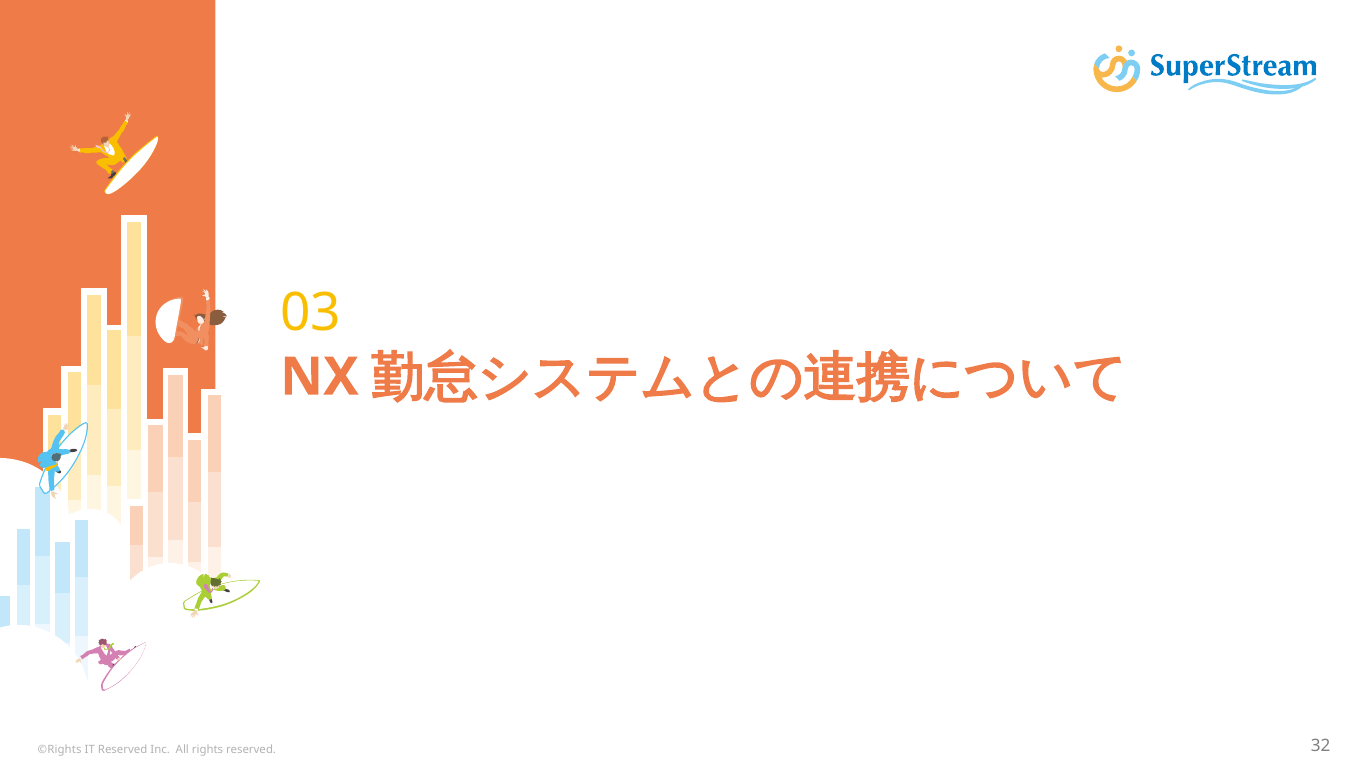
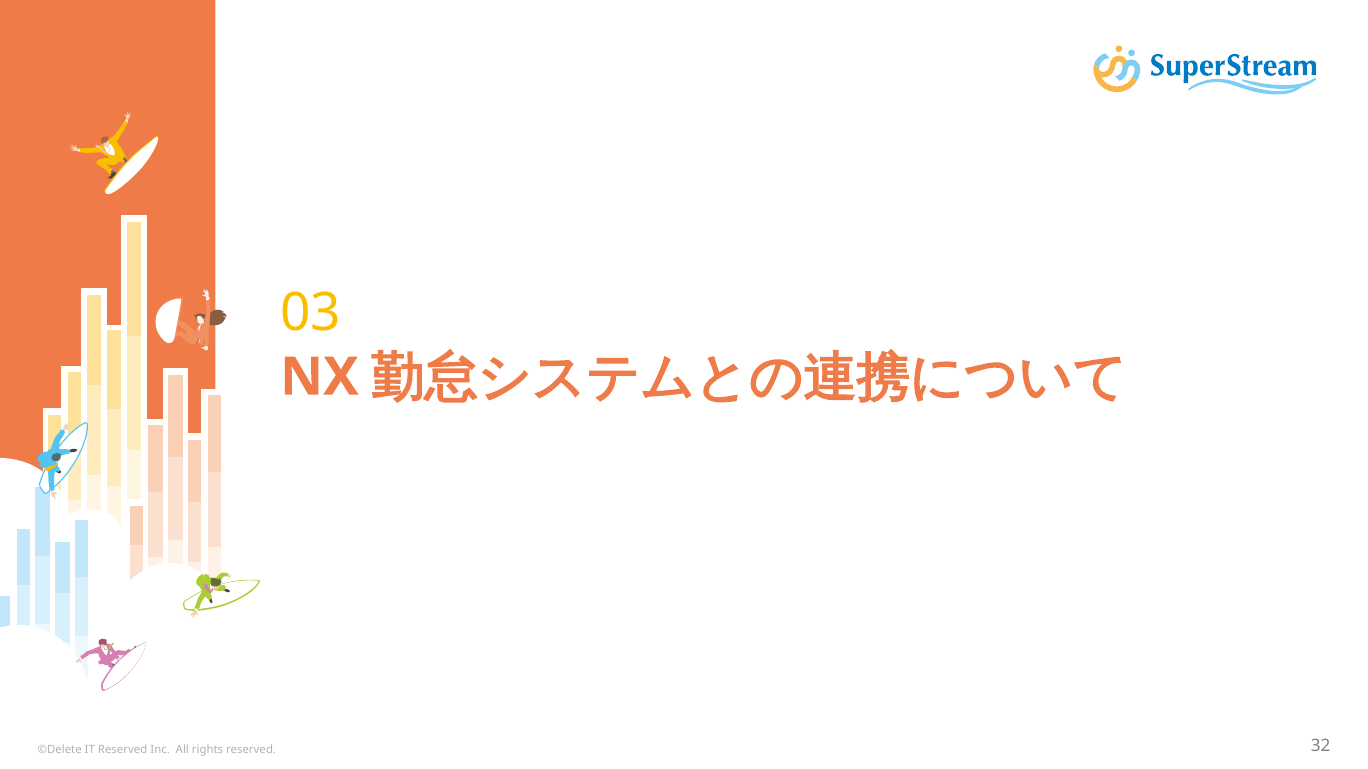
©Rights: ©Rights -> ©Delete (60, 750)
